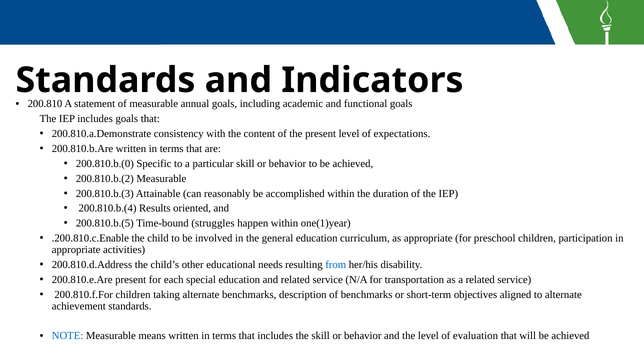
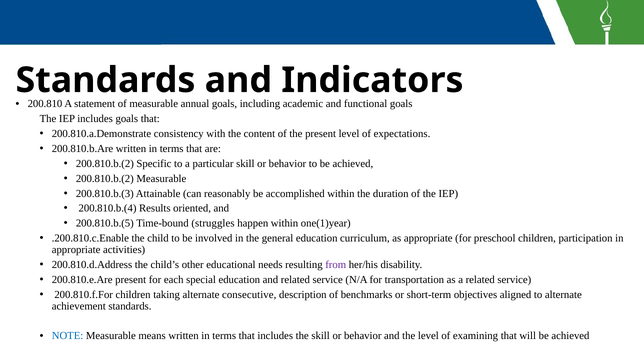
200.810.b.(0: 200.810.b.(0 -> 200.810.b.(2 (105, 164)
from colour: blue -> purple (336, 265)
alternate benchmarks: benchmarks -> consecutive (249, 295)
evaluation: evaluation -> examining (476, 336)
